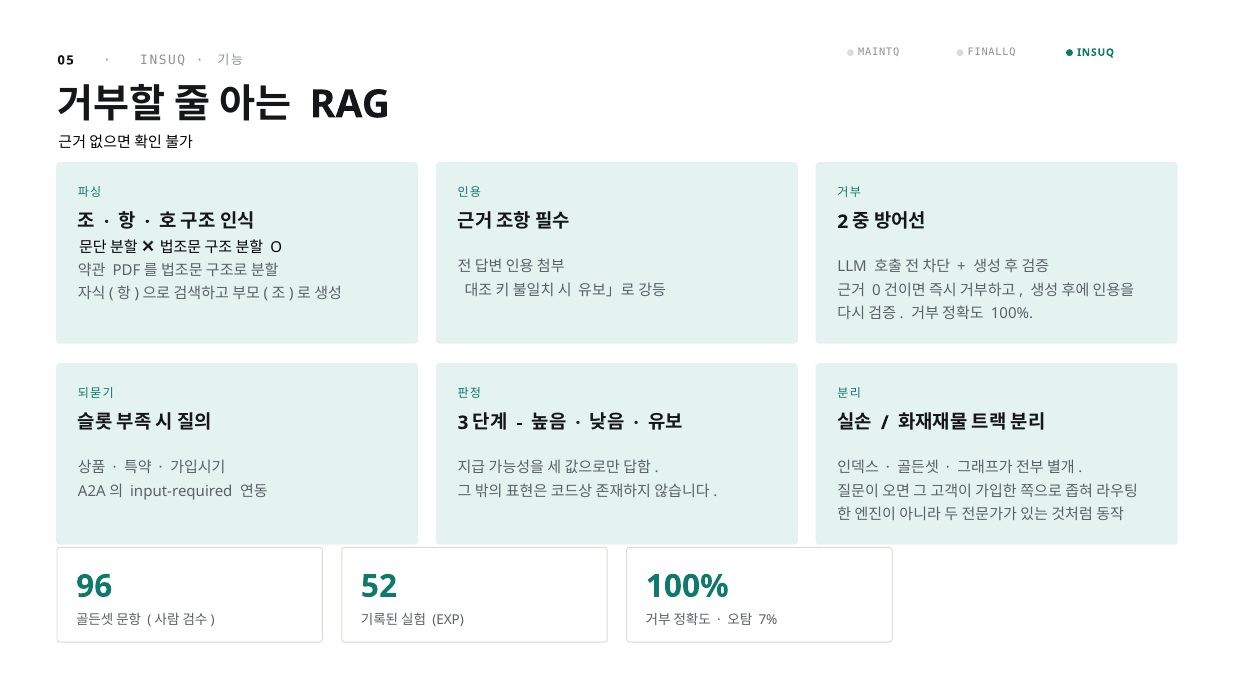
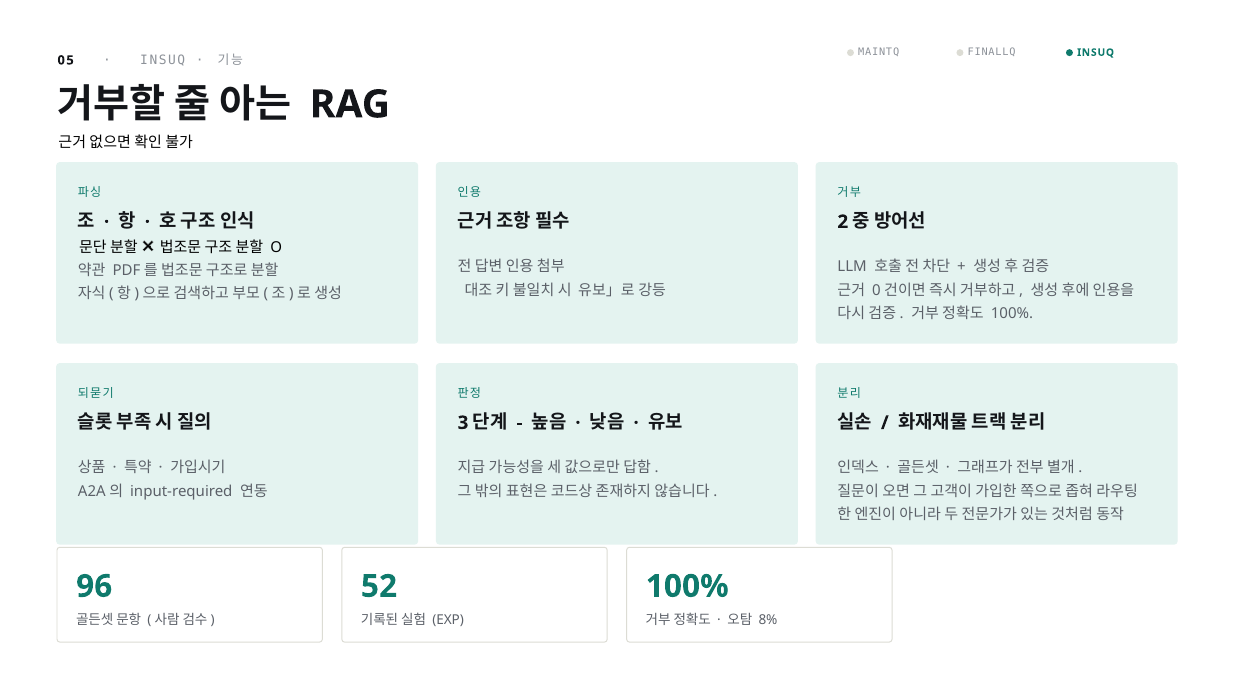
7%: 7% -> 8% (768, 620)
